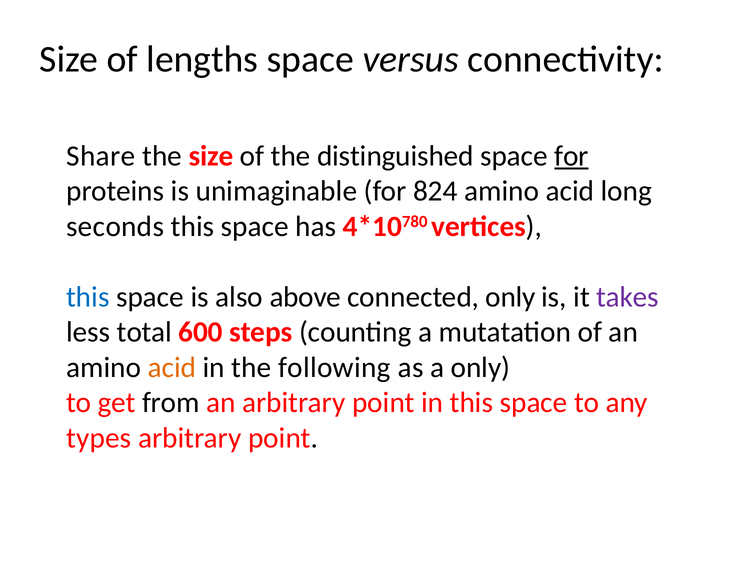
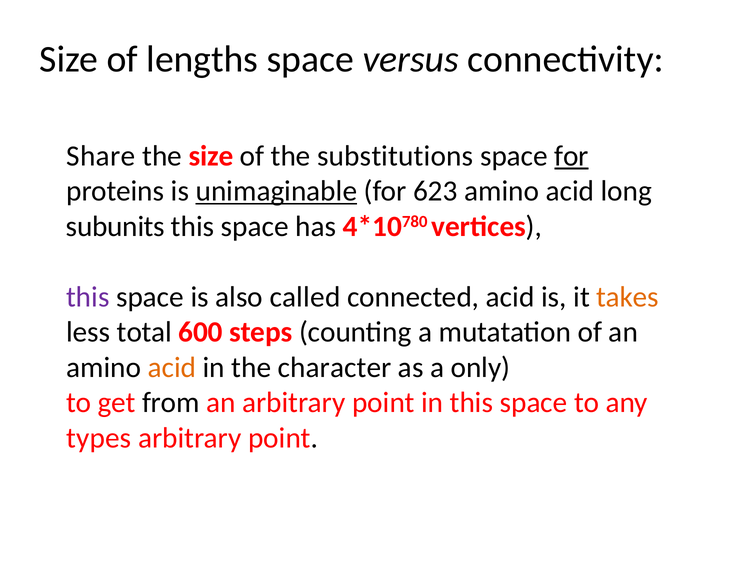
distinguished: distinguished -> substitutions (395, 156)
unimaginable underline: none -> present (276, 191)
824: 824 -> 623 (435, 191)
seconds: seconds -> subunits (115, 226)
this colour: blue -> purple (88, 297)
above: above -> called (305, 297)
connected only: only -> acid (510, 297)
takes colour: purple -> orange (627, 297)
following: following -> character (335, 367)
